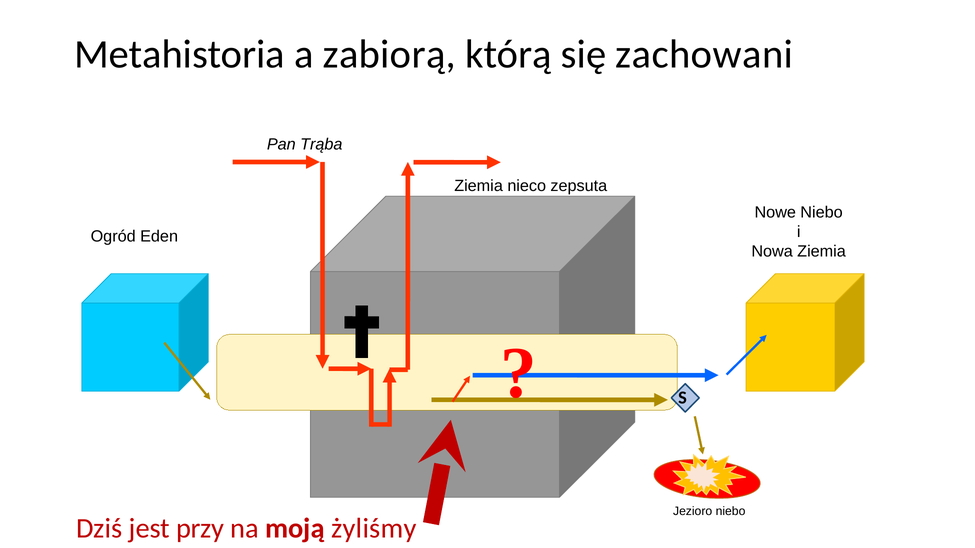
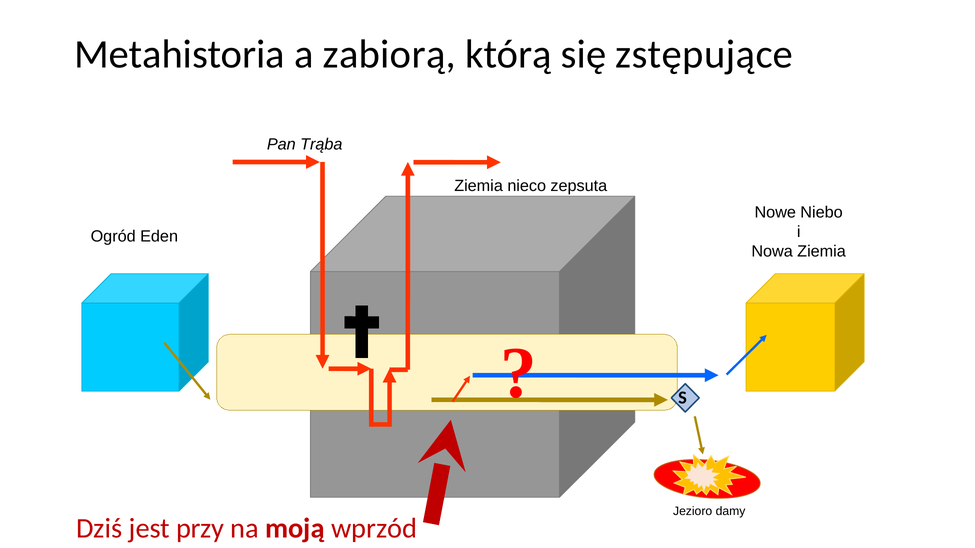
zachowani: zachowani -> zstępujące (704, 55)
Jezioro niebo: niebo -> damy (731, 512)
żyliśmy: żyliśmy -> wprzód (374, 529)
